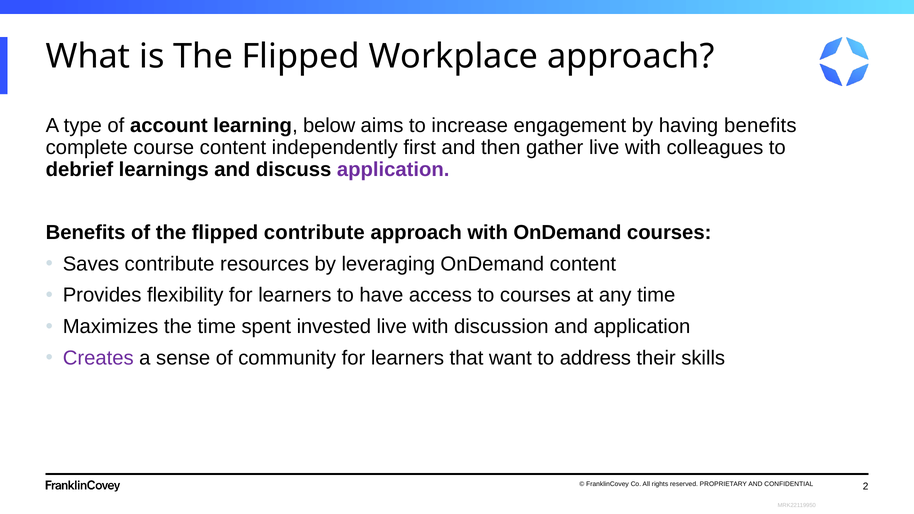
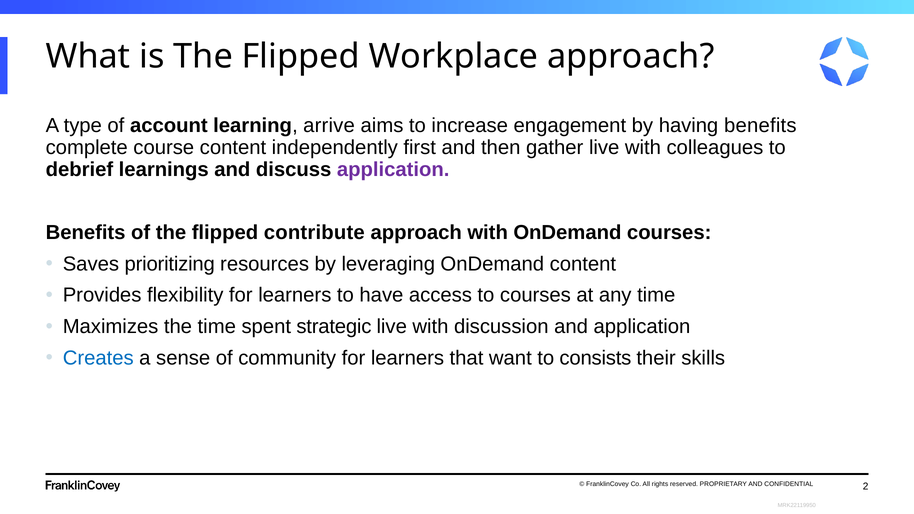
below: below -> arrive (329, 126)
Saves contribute: contribute -> prioritizing (170, 264)
invested: invested -> strategic (334, 327)
Creates colour: purple -> blue (98, 358)
address: address -> consists (595, 358)
